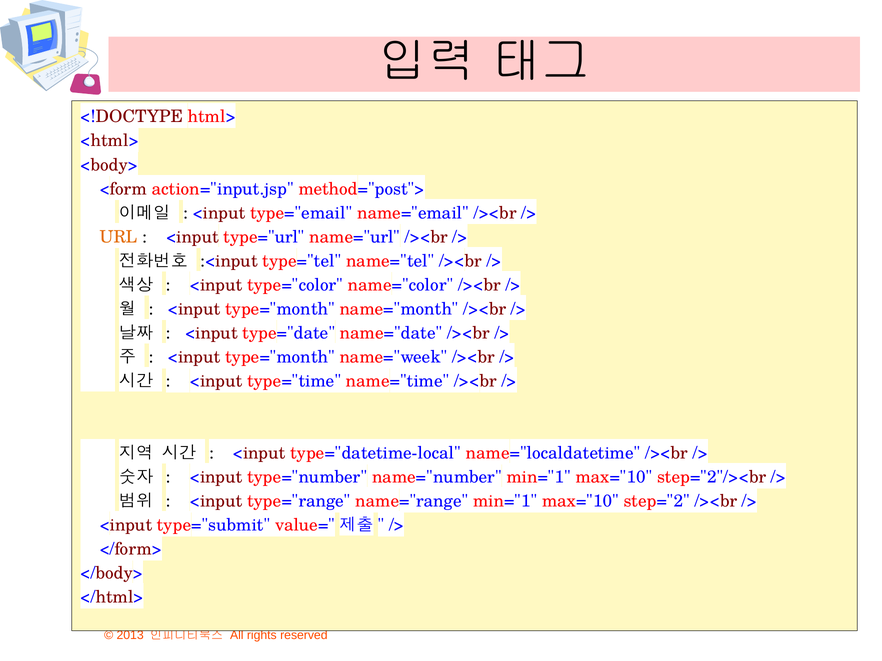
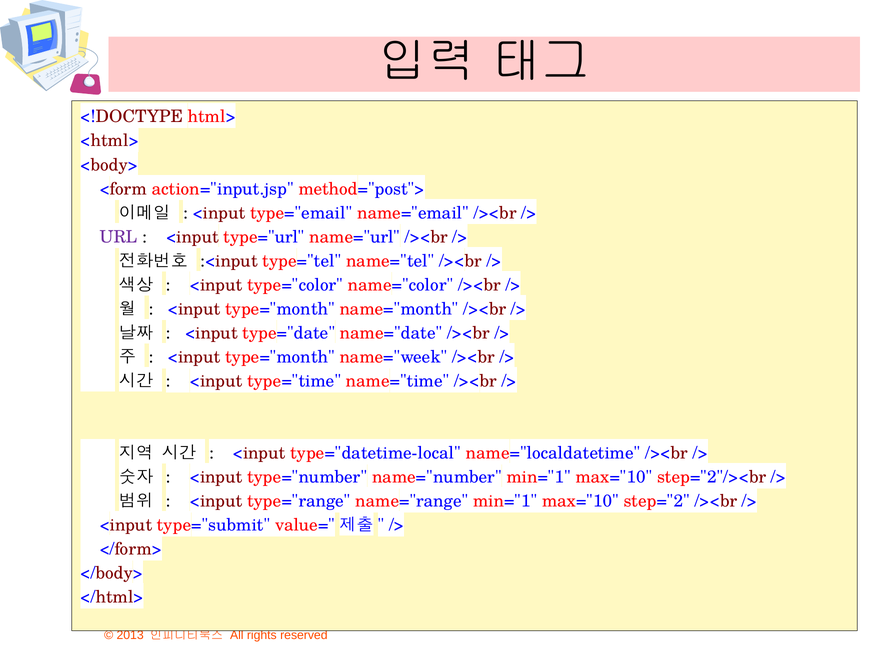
URL colour: orange -> purple (118, 237)
